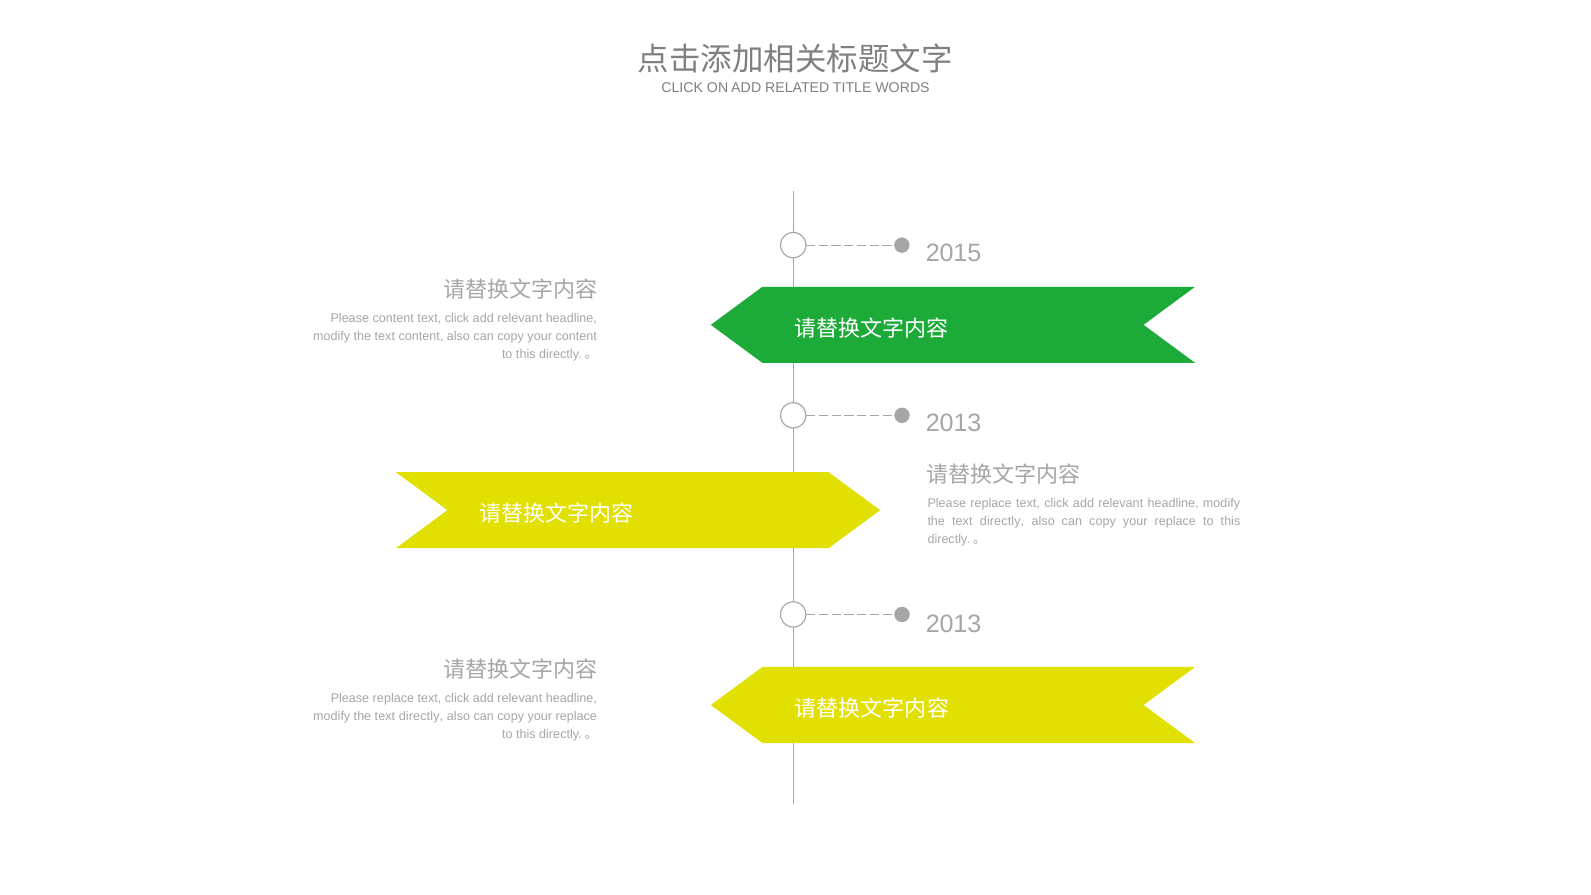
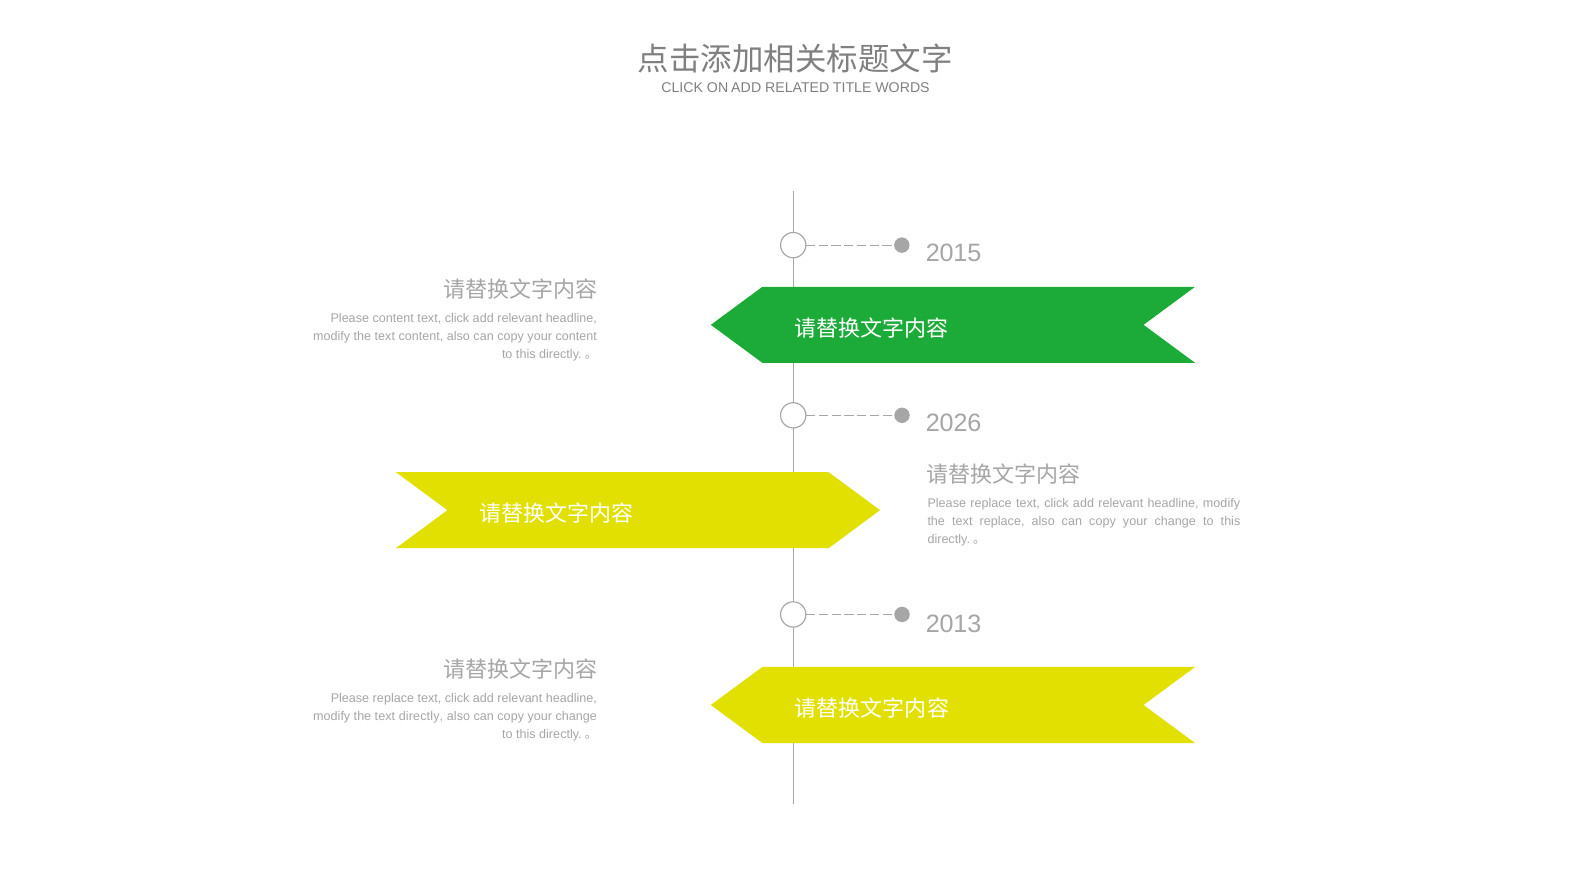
2013: 2013 -> 2026 (954, 423)
directly: directly -> replace (1002, 522)
replace: replace -> change (1175, 522)
replace: replace -> change (576, 716)
